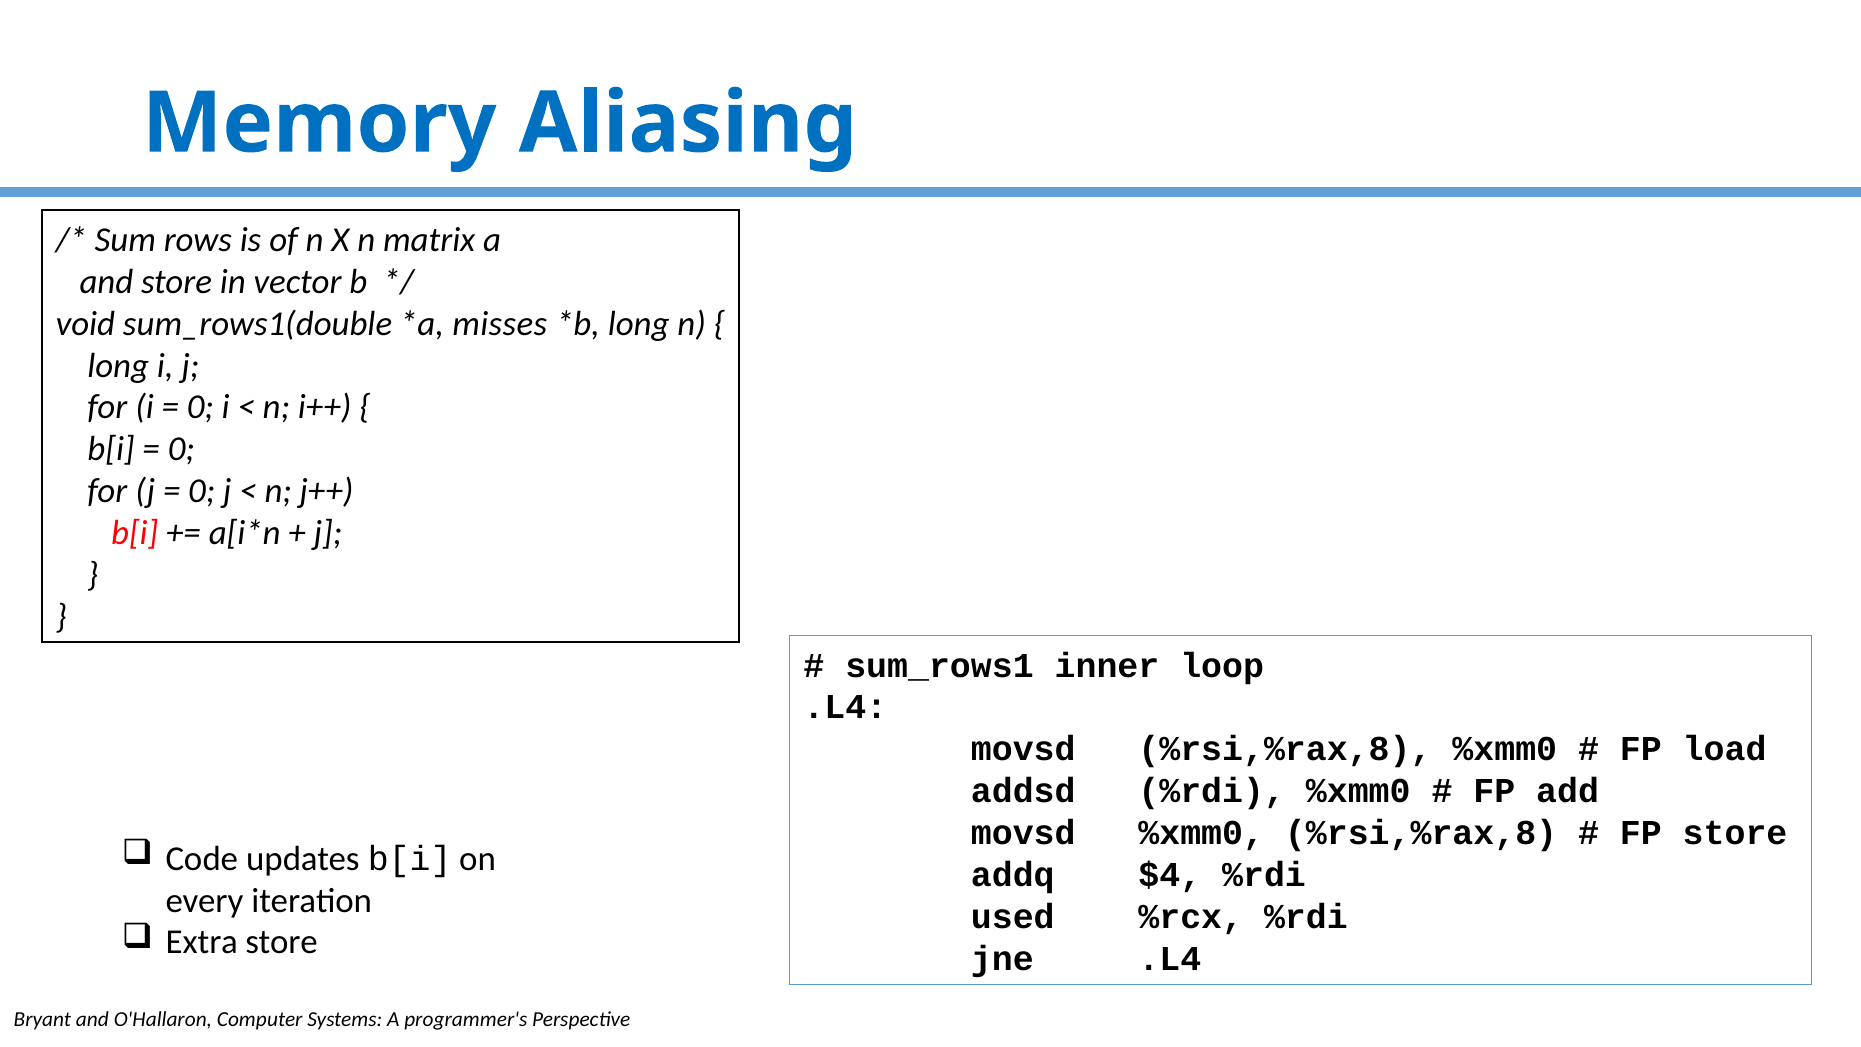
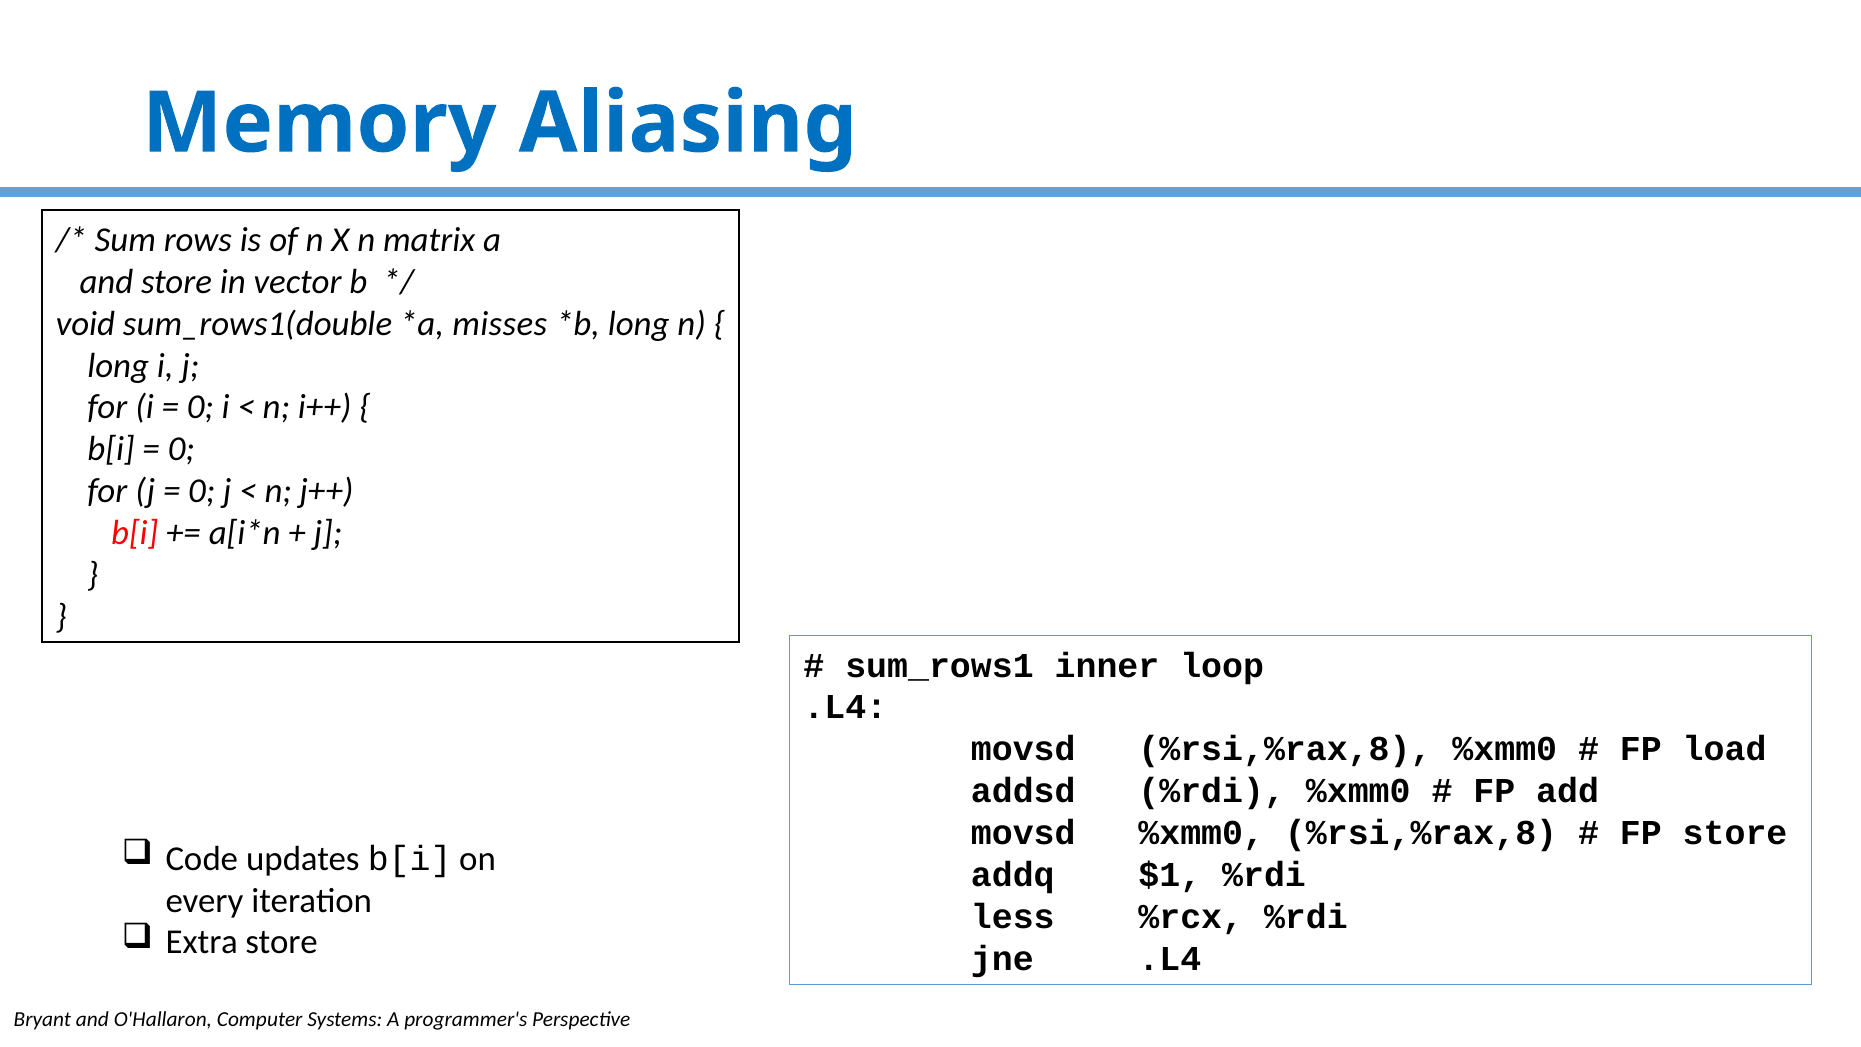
$4: $4 -> $1 (1170, 875)
used: used -> less (1013, 917)
